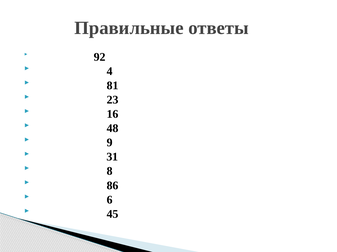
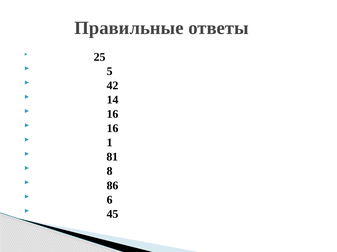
92: 92 -> 25 (100, 57)
4: 4 -> 5 (110, 72)
81: 81 -> 42 (113, 86)
23: 23 -> 14 (113, 100)
48: 48 -> 16 (113, 129)
9: 9 -> 1 (110, 143)
31: 31 -> 81 (112, 157)
